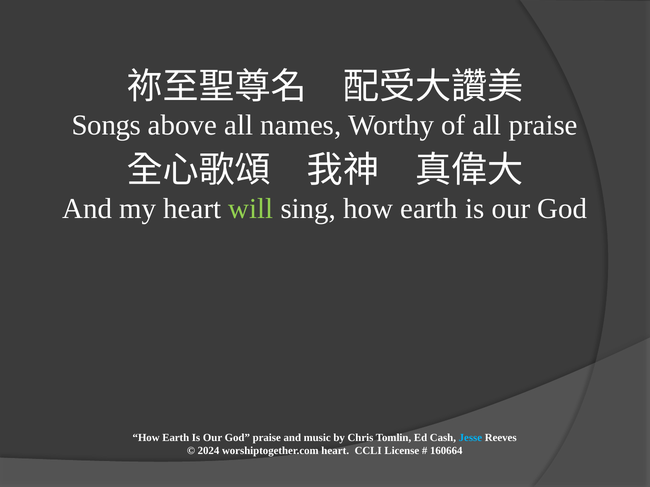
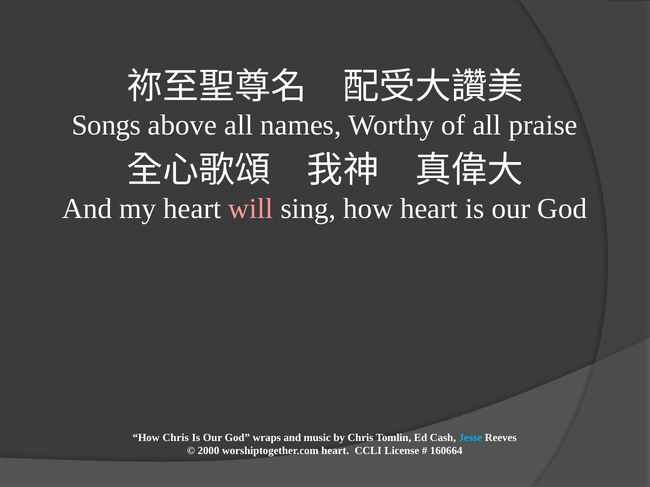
will colour: light green -> pink (251, 209)
sing how earth: earth -> heart (429, 209)
Earth: Earth -> Chris (176, 438)
God praise: praise -> wraps (267, 438)
2024: 2024 -> 2000 (208, 451)
